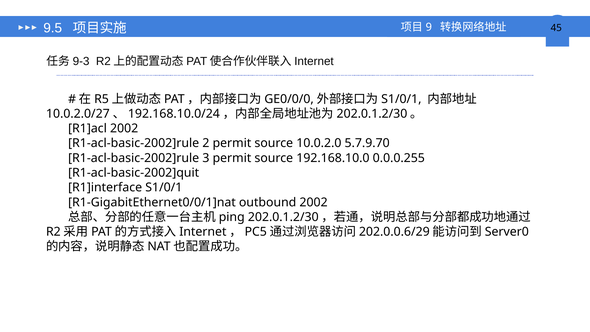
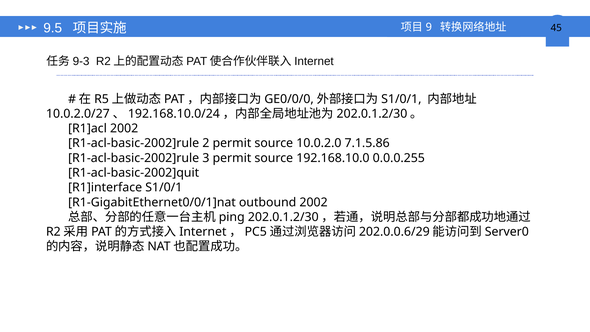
5.7.9.70: 5.7.9.70 -> 7.1.5.86 (367, 143)
